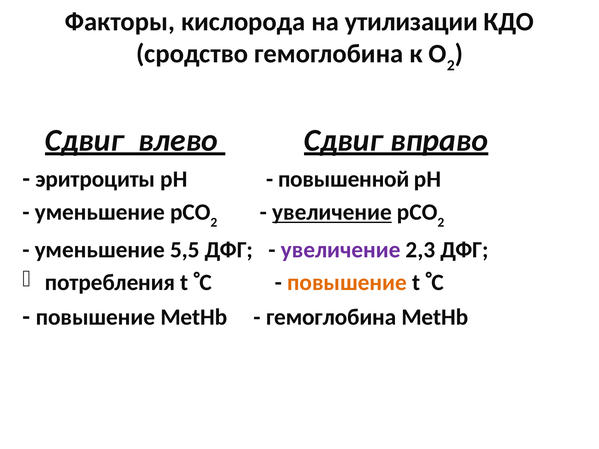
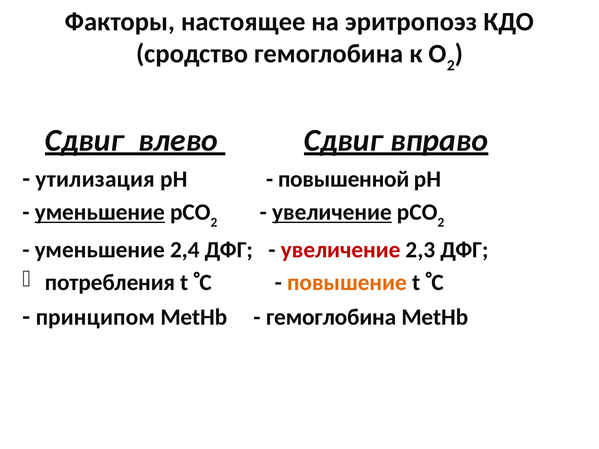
кислорода: кислорода -> настоящее (243, 22)
утилизации: утилизации -> эритропоэз (411, 22)
эритроциты: эритроциты -> утилизация (95, 179)
уменьшение underline: none -> present (100, 212)
5,5: 5,5 -> 2,4 (185, 250)
увеличение colour: purple -> red (341, 250)
повышение: повышение -> принципом (95, 317)
